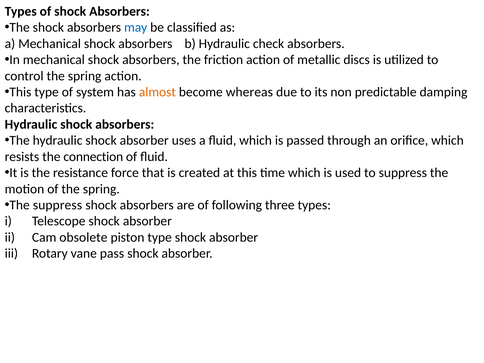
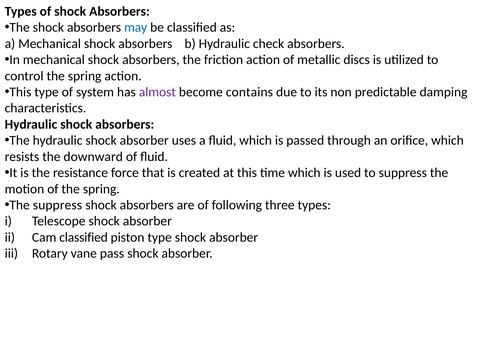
almost colour: orange -> purple (157, 92)
whereas: whereas -> contains (249, 92)
connection: connection -> downward (93, 157)
Cam obsolete: obsolete -> classified (84, 237)
